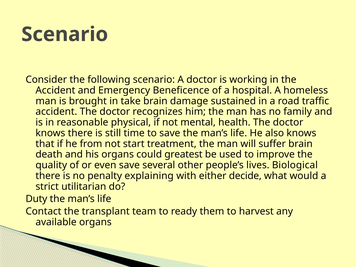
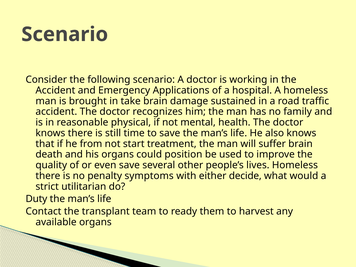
Beneficence: Beneficence -> Applications (181, 90)
greatest: greatest -> position (183, 154)
lives Biological: Biological -> Homeless (295, 165)
explaining: explaining -> symptoms (149, 176)
